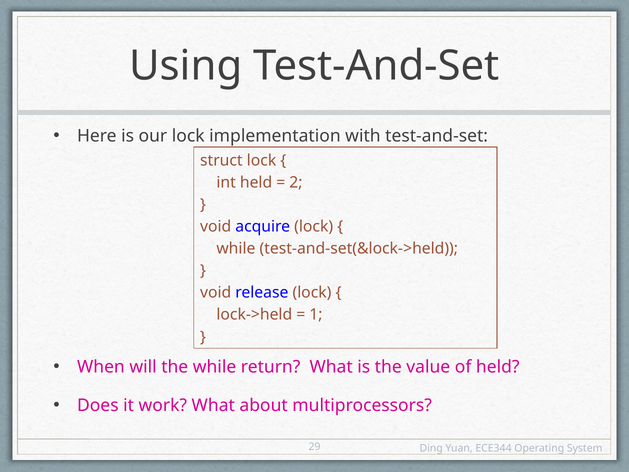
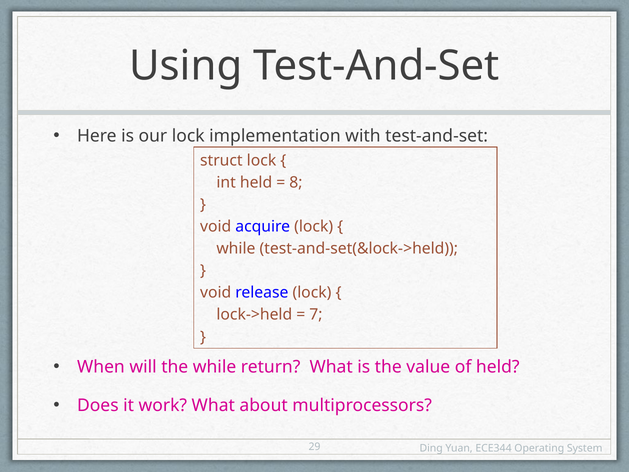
2: 2 -> 8 (296, 183)
1: 1 -> 7 (316, 315)
